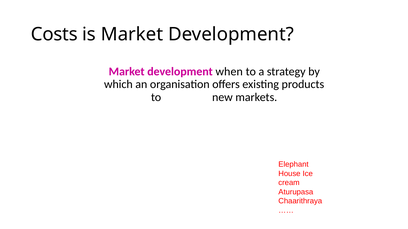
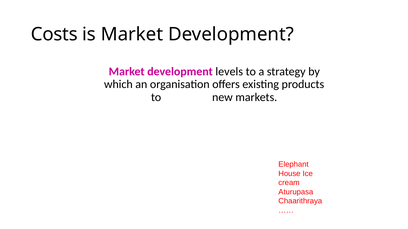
when: when -> levels (229, 72)
